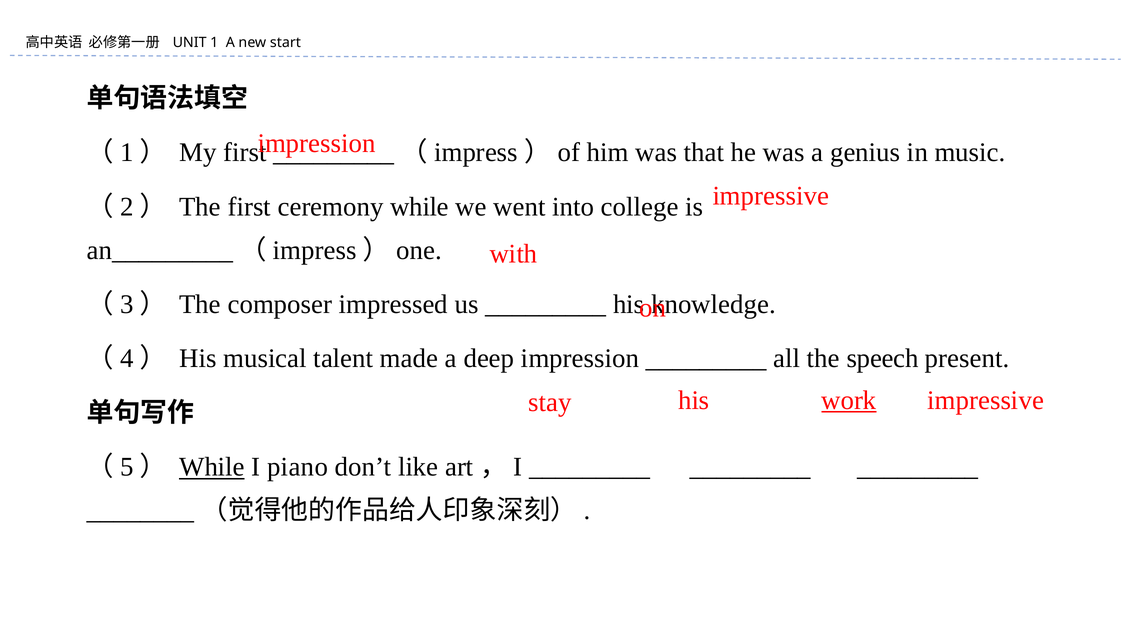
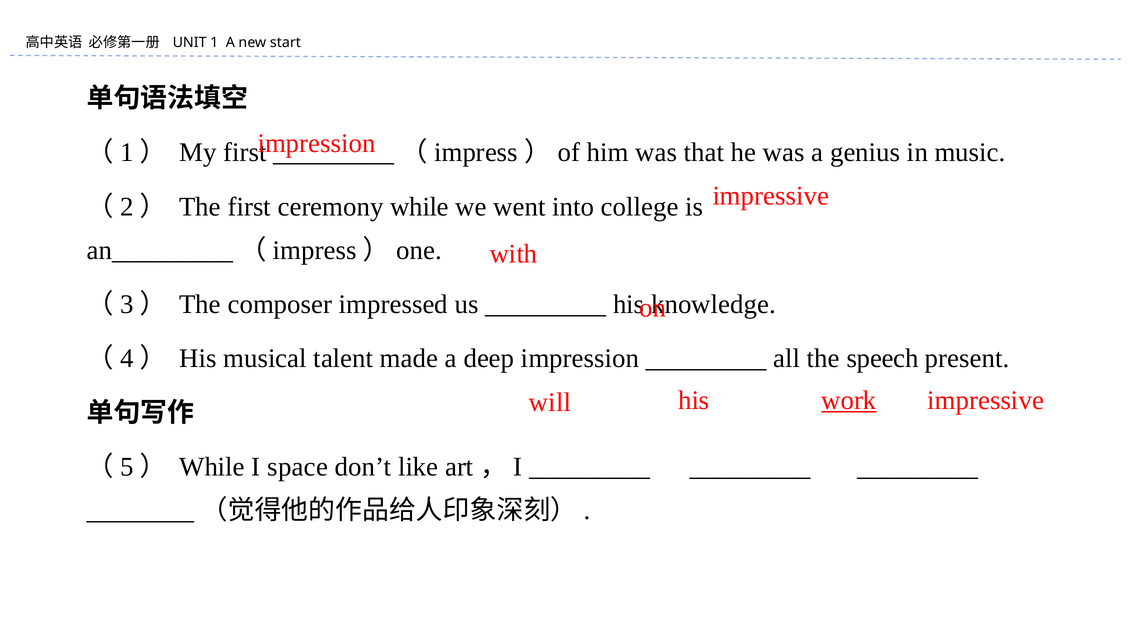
stay: stay -> will (550, 402)
While underline: present -> none (212, 467)
piano: piano -> space (298, 467)
